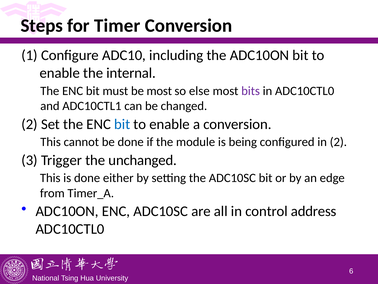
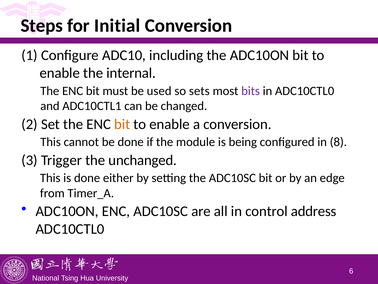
Timer: Timer -> Initial (117, 26)
be most: most -> used (159, 91)
else: else -> sets (199, 91)
bit colour: blue -> orange (122, 124)
in 2: 2 -> 8 (338, 142)
